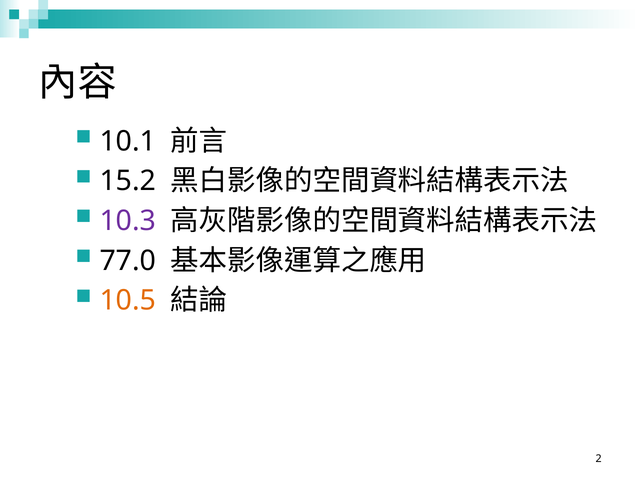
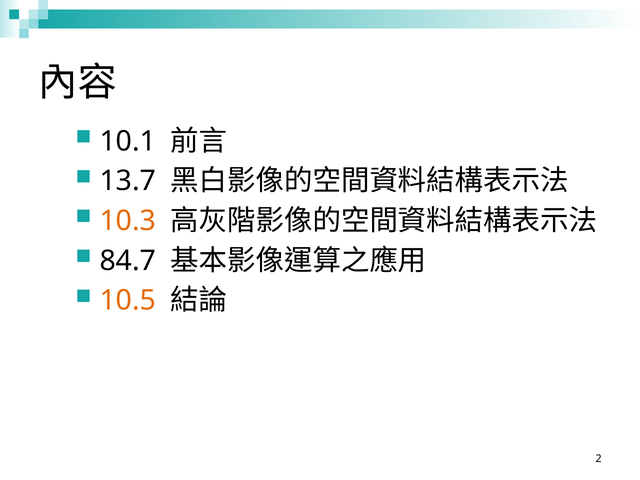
15.2: 15.2 -> 13.7 (128, 181)
10.3 colour: purple -> orange (128, 221)
77.0: 77.0 -> 84.7 (128, 261)
